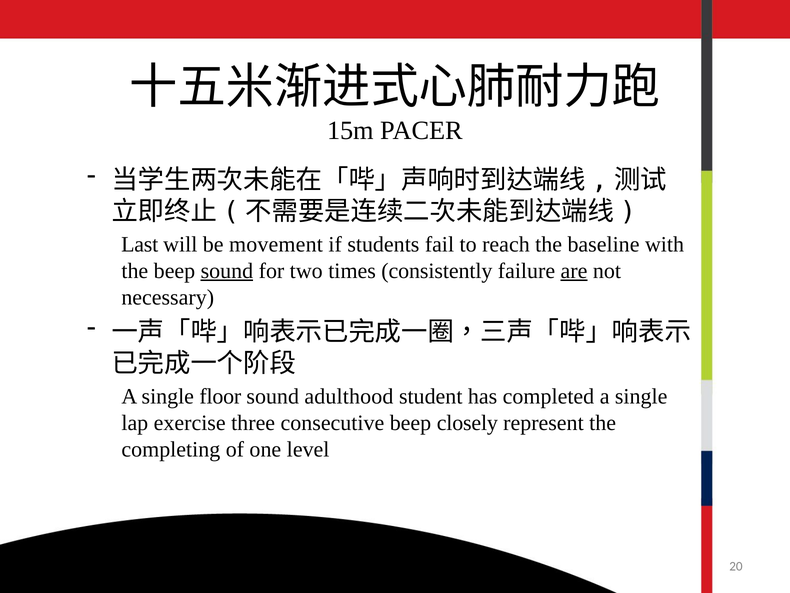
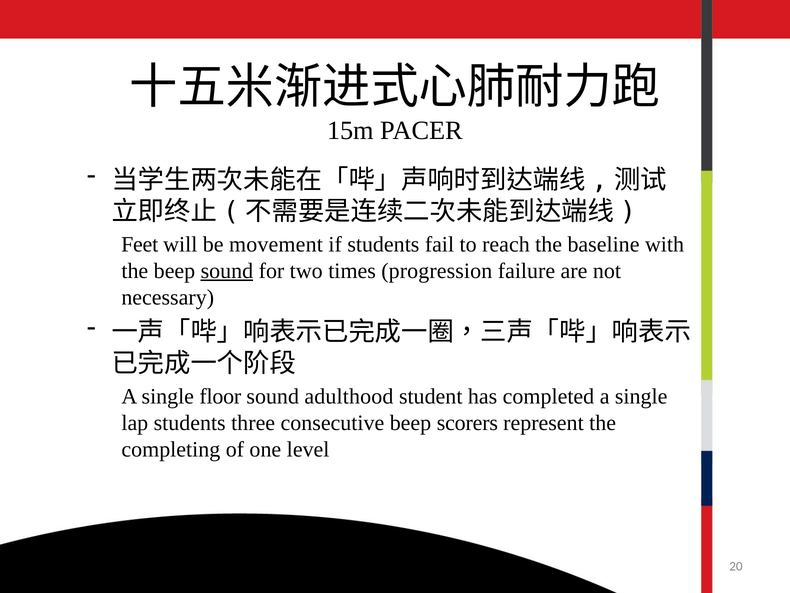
Last: Last -> Feet (140, 244)
consistently: consistently -> progression (437, 271)
are underline: present -> none (574, 271)
lap exercise: exercise -> students (190, 423)
closely: closely -> scorers (467, 423)
